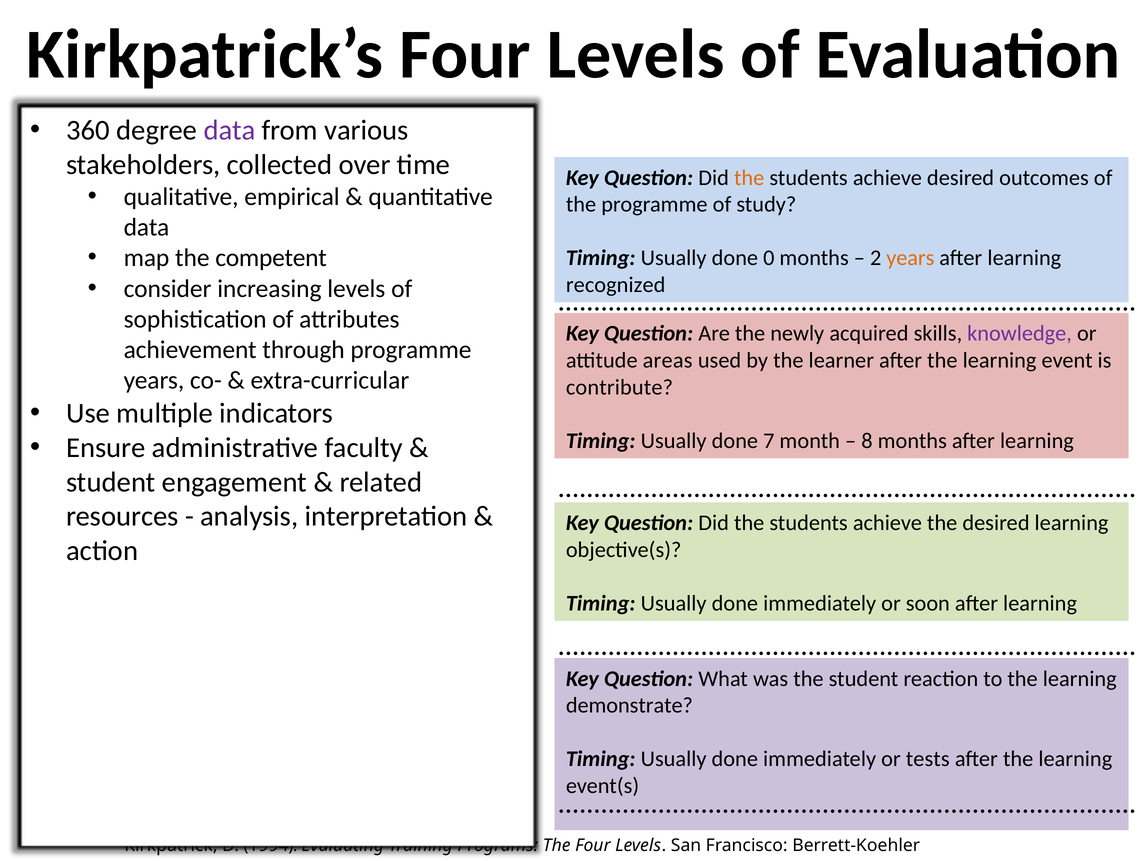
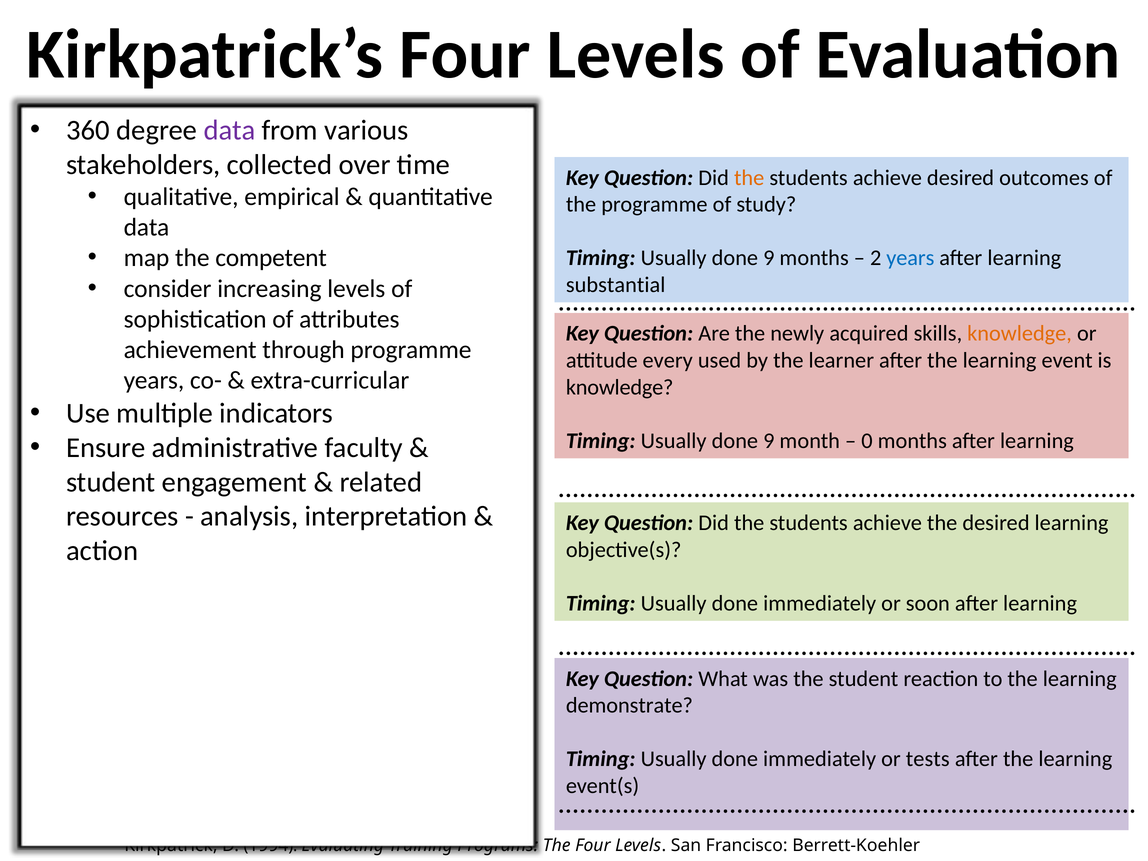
0: 0 -> 9 (769, 258)
years colour: orange -> blue (910, 258)
recognized: recognized -> substantial (616, 285)
knowledge colour: purple -> orange (1020, 334)
areas: areas -> every (668, 360)
contribute: contribute -> knowledge (620, 387)
7: 7 -> 9 (769, 441)
8: 8 -> 0 (867, 441)
